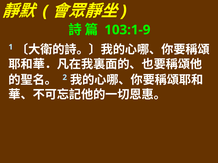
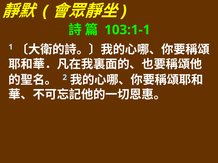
103:1-9: 103:1-9 -> 103:1-1 (127, 30)
